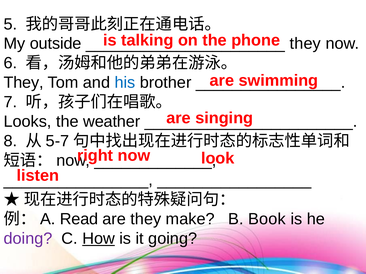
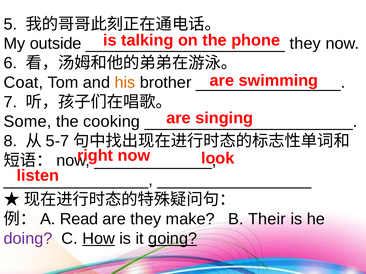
They: They -> Coat (23, 83)
his colour: blue -> orange (125, 83)
Looks: Looks -> Some (27, 122)
weather: weather -> cooking (112, 122)
Book: Book -> Their (267, 219)
going underline: none -> present (173, 239)
